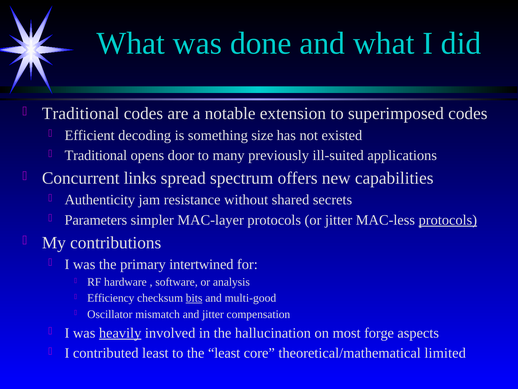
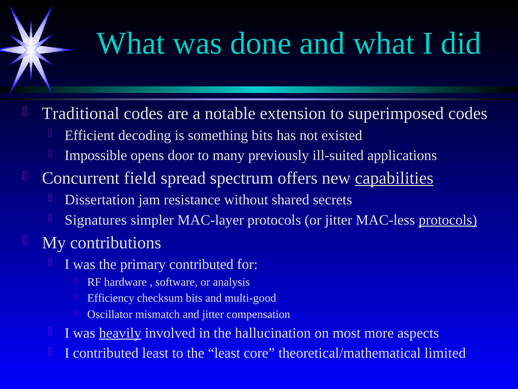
something size: size -> bits (262, 135)
Traditional: Traditional -> Impossible (96, 155)
links: links -> field (140, 178)
capabilities underline: none -> present (394, 178)
Authenticity: Authenticity -> Dissertation (100, 200)
Parameters: Parameters -> Signatures (96, 220)
primary intertwined: intertwined -> contributed (201, 264)
bits underline: present -> none (194, 298)
forge: forge -> more (379, 333)
